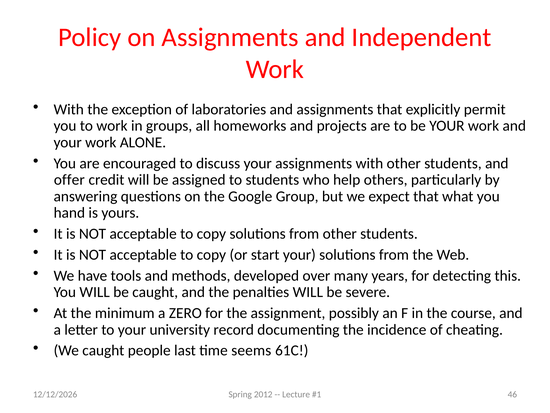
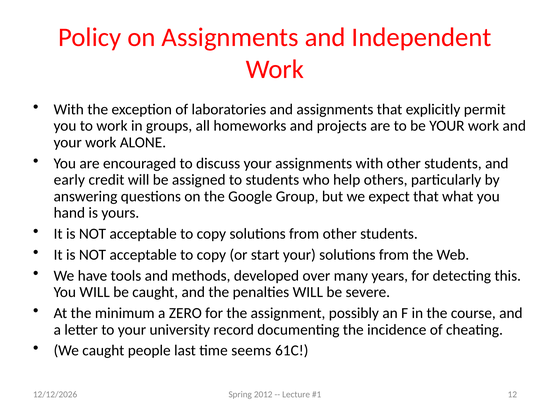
offer: offer -> early (69, 180)
46: 46 -> 12 (512, 394)
